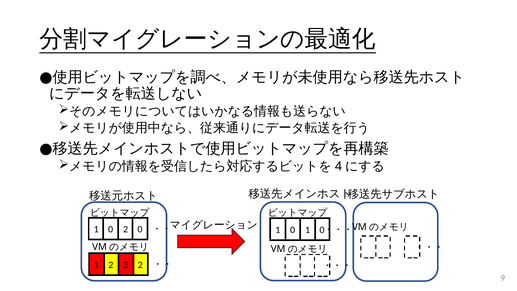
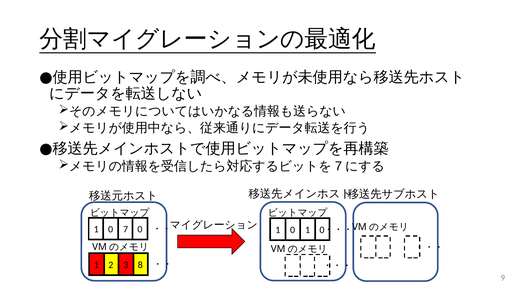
4: 4 -> 7 (338, 166)
0 2: 2 -> 7 (126, 229)
2 2: 2 -> 8 (140, 265)
